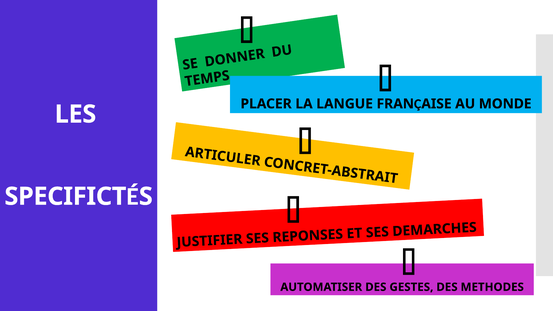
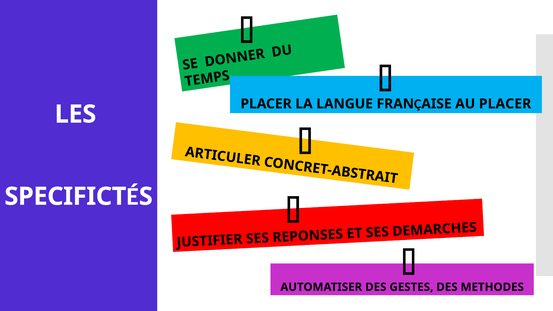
AU MONDE: MONDE -> PLACER (505, 104)
